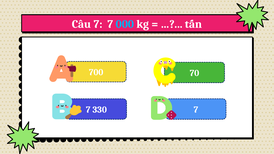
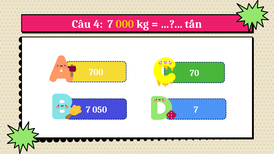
Câu 7: 7 -> 4 (98, 24)
000 colour: light blue -> yellow (125, 24)
330: 330 -> 050 (100, 110)
